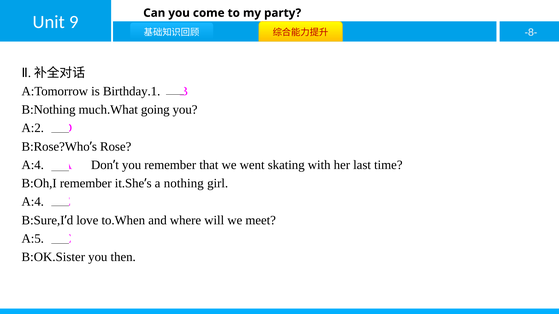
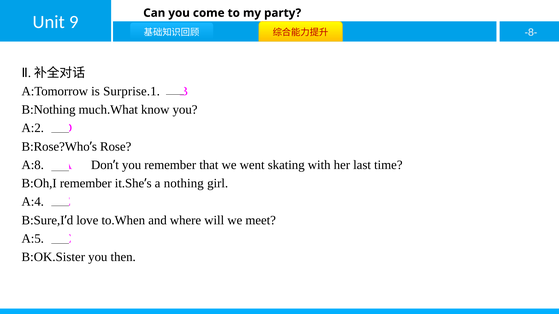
Birthday.1: Birthday.1 -> Surprise.1 (132, 91)
going: going -> know (155, 110)
A:4: A:4 -> A:8 (33, 165)
